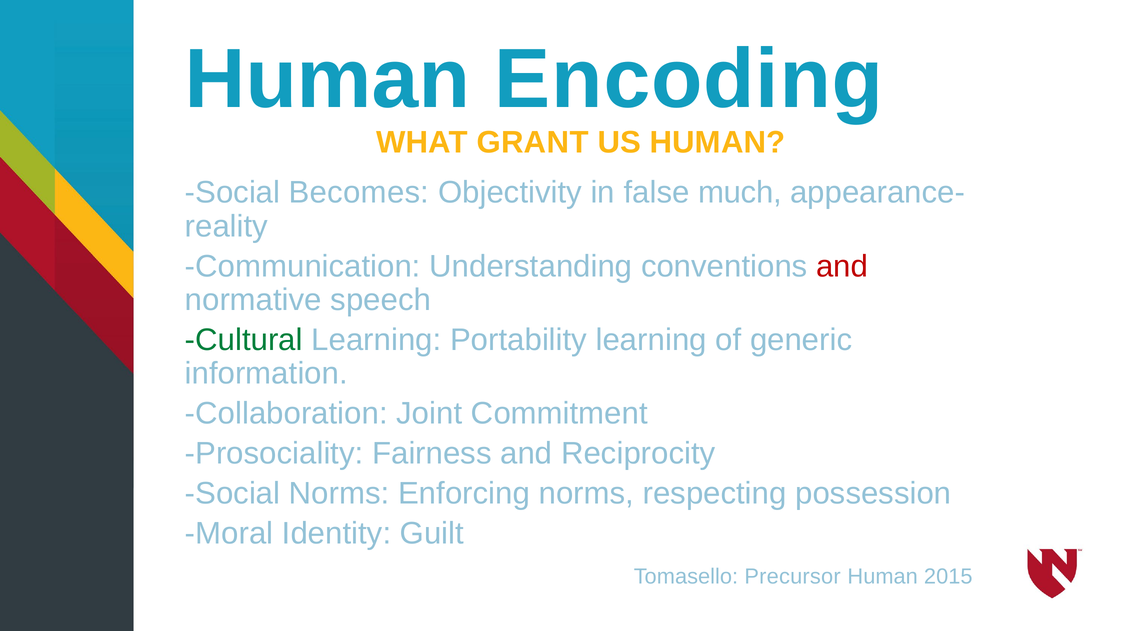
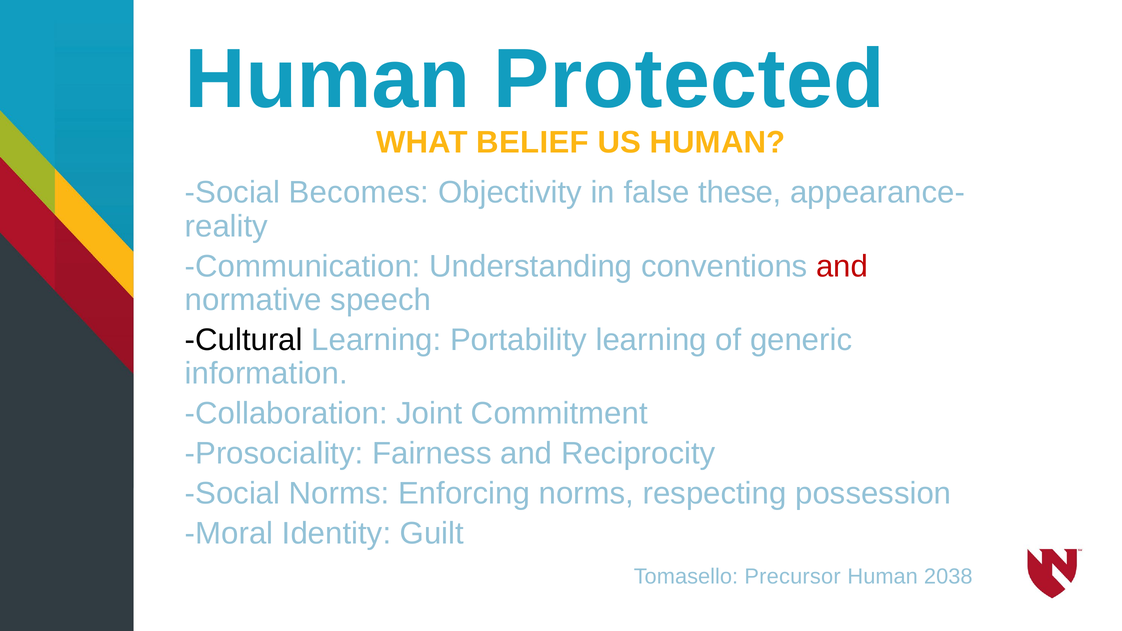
Encoding: Encoding -> Protected (689, 80)
GRANT: GRANT -> BELIEF (533, 142)
much: much -> these (740, 193)
Cultural colour: green -> black (244, 340)
2015: 2015 -> 2038 (948, 576)
